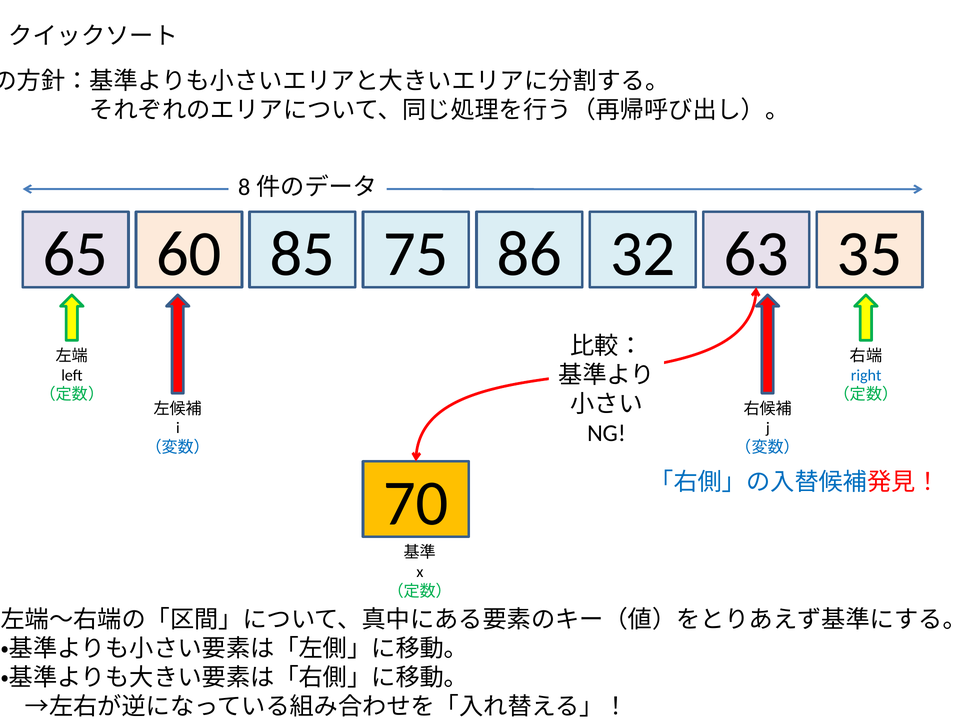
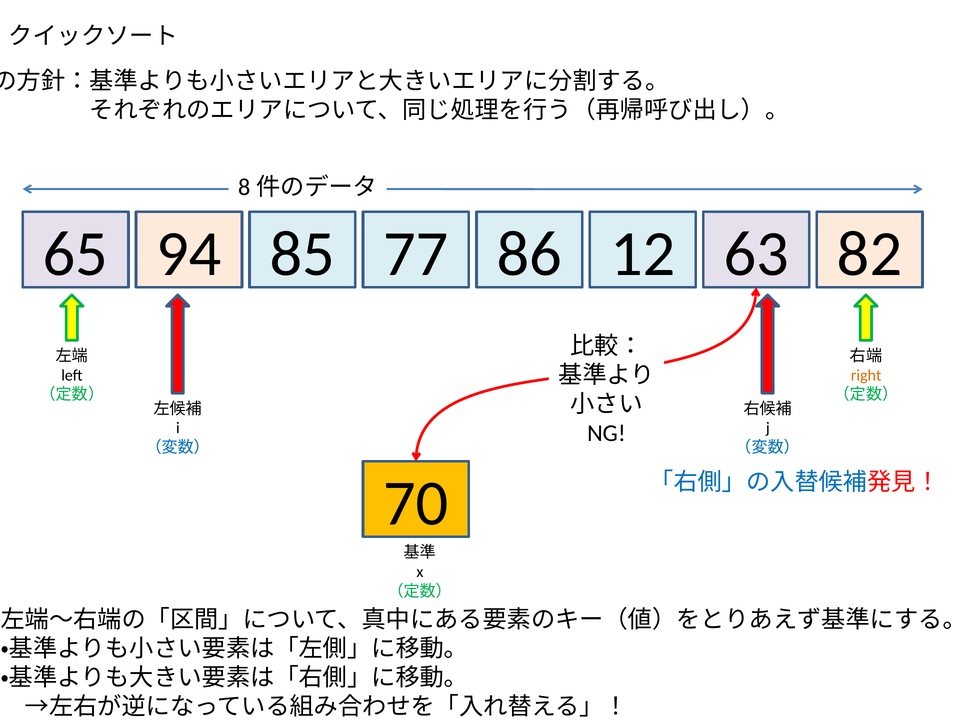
60: 60 -> 94 (189, 254)
75: 75 -> 77 (416, 254)
32: 32 -> 12 (643, 254)
35: 35 -> 82 (870, 254)
right colour: blue -> orange (866, 375)
